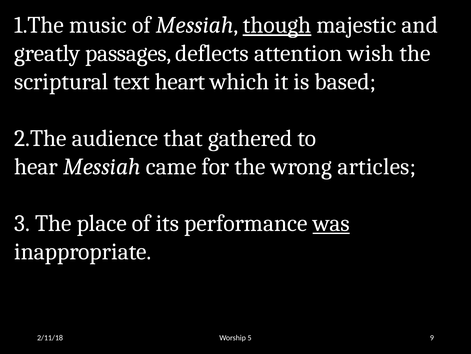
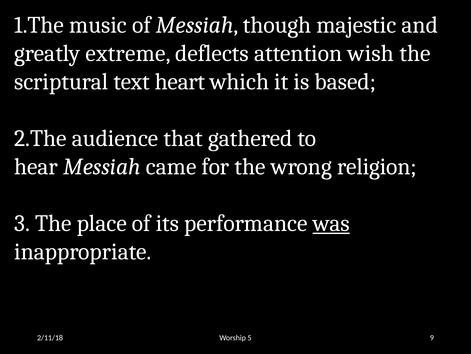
though underline: present -> none (277, 25)
passages: passages -> extreme (128, 53)
articles: articles -> religion (377, 166)
